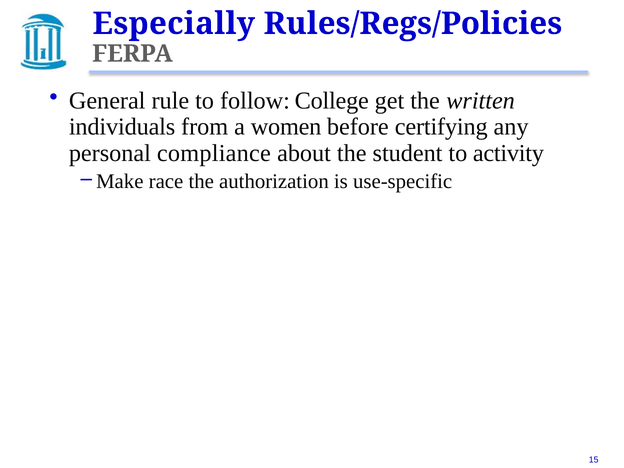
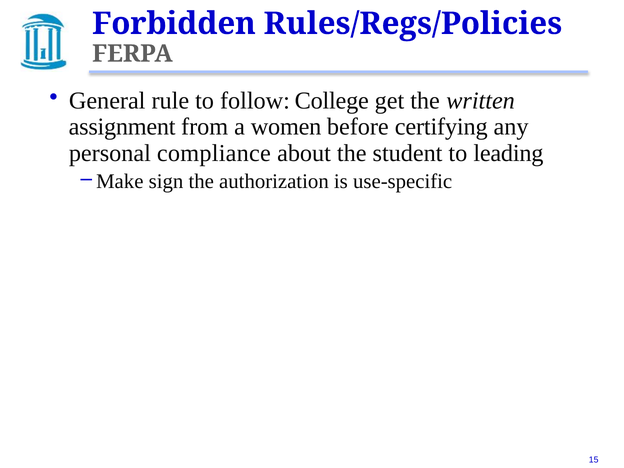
Especially: Especially -> Forbidden (174, 24)
individuals: individuals -> assignment (122, 127)
activity: activity -> leading (508, 153)
race: race -> sign (166, 182)
